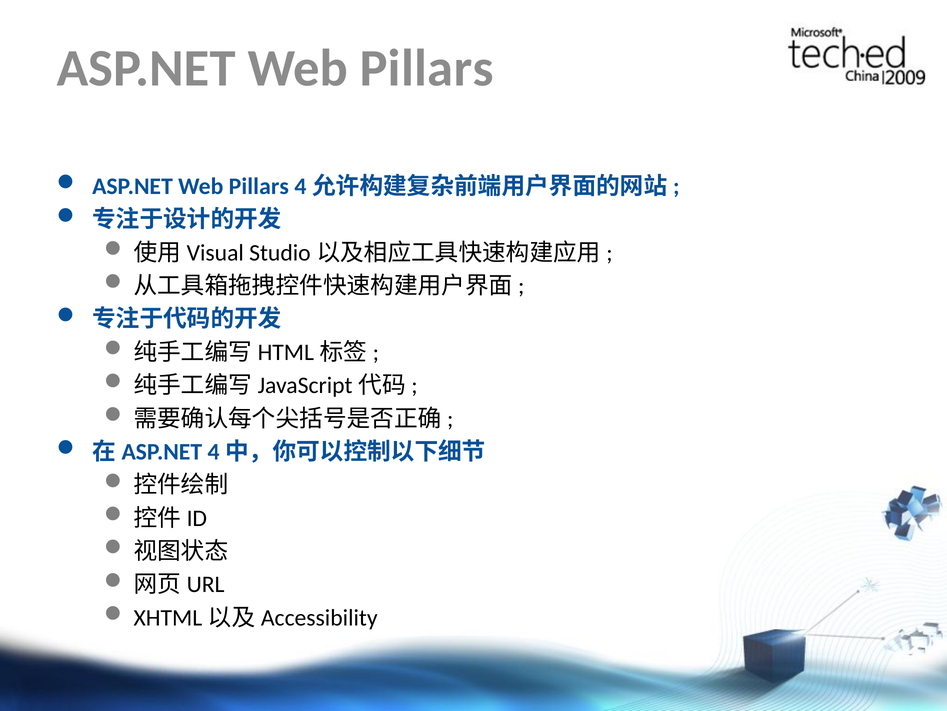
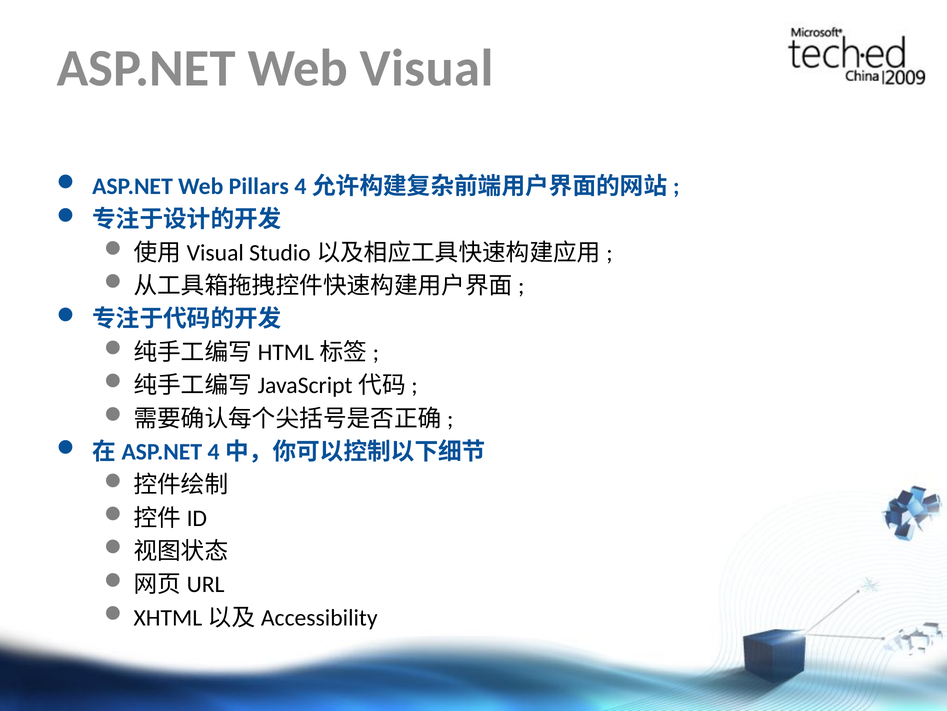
Pillars: Pillars -> Visual (427, 68)
